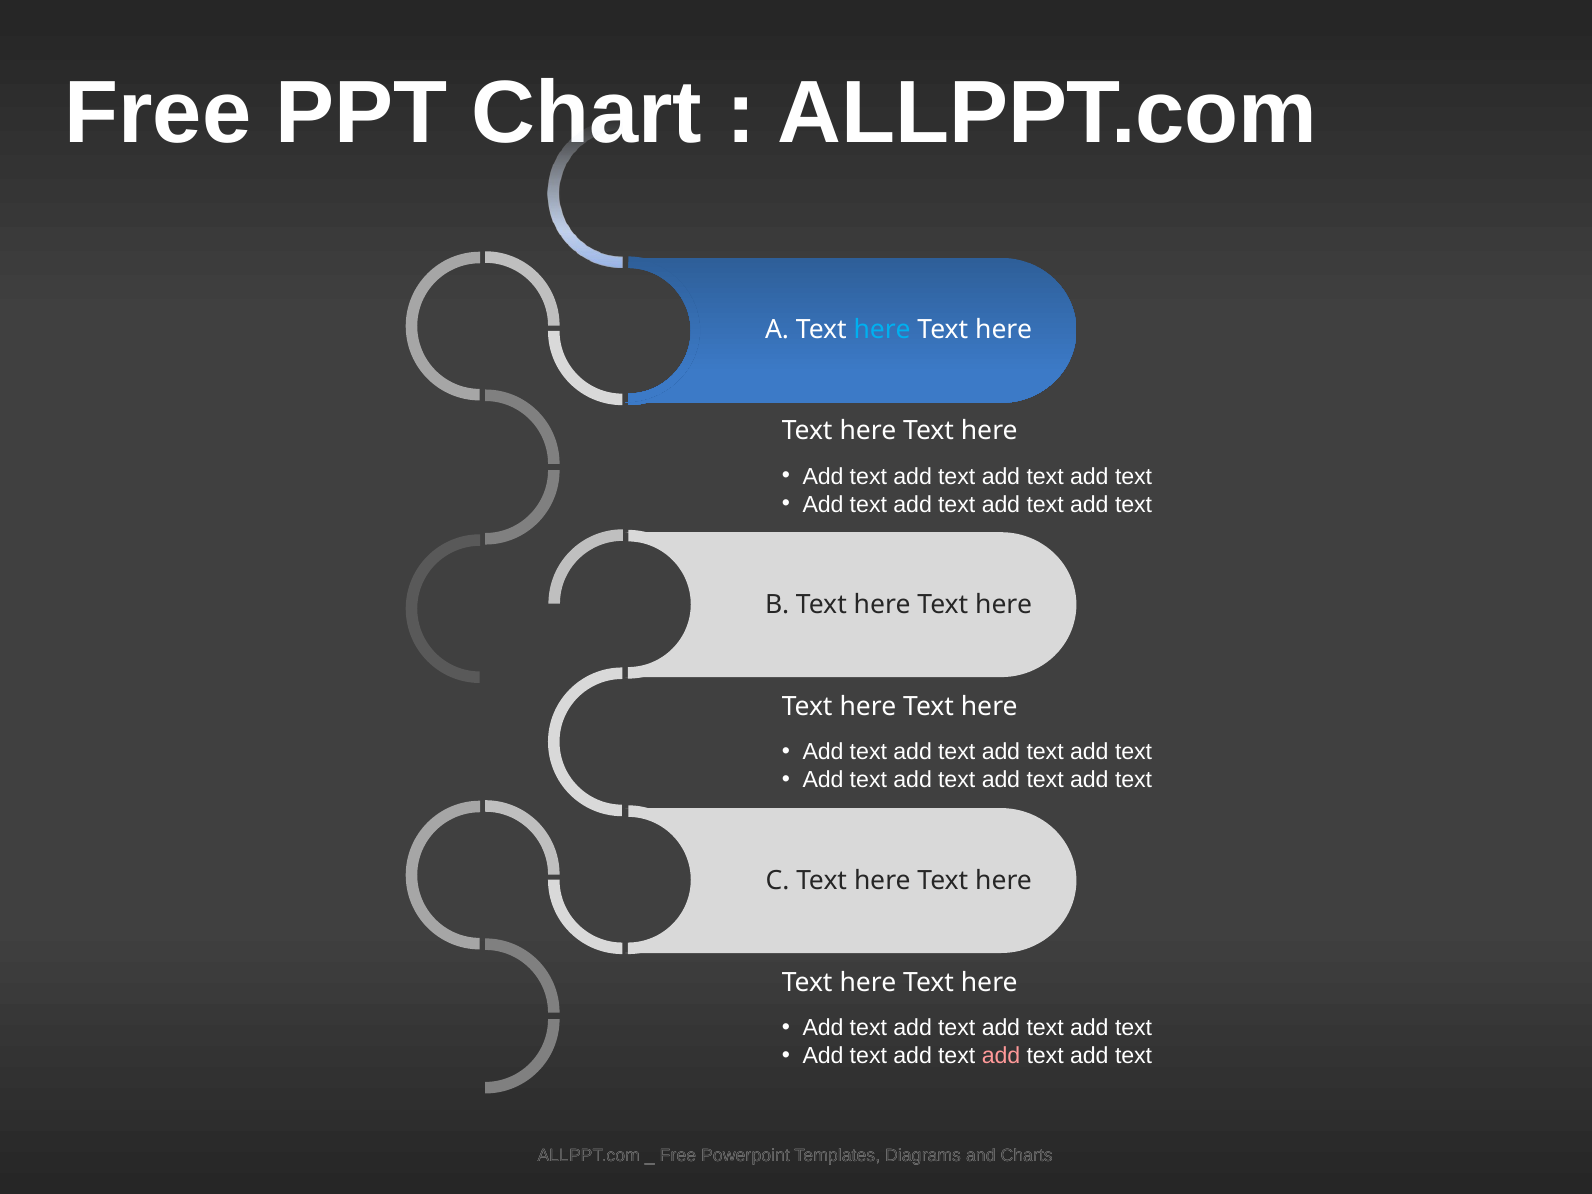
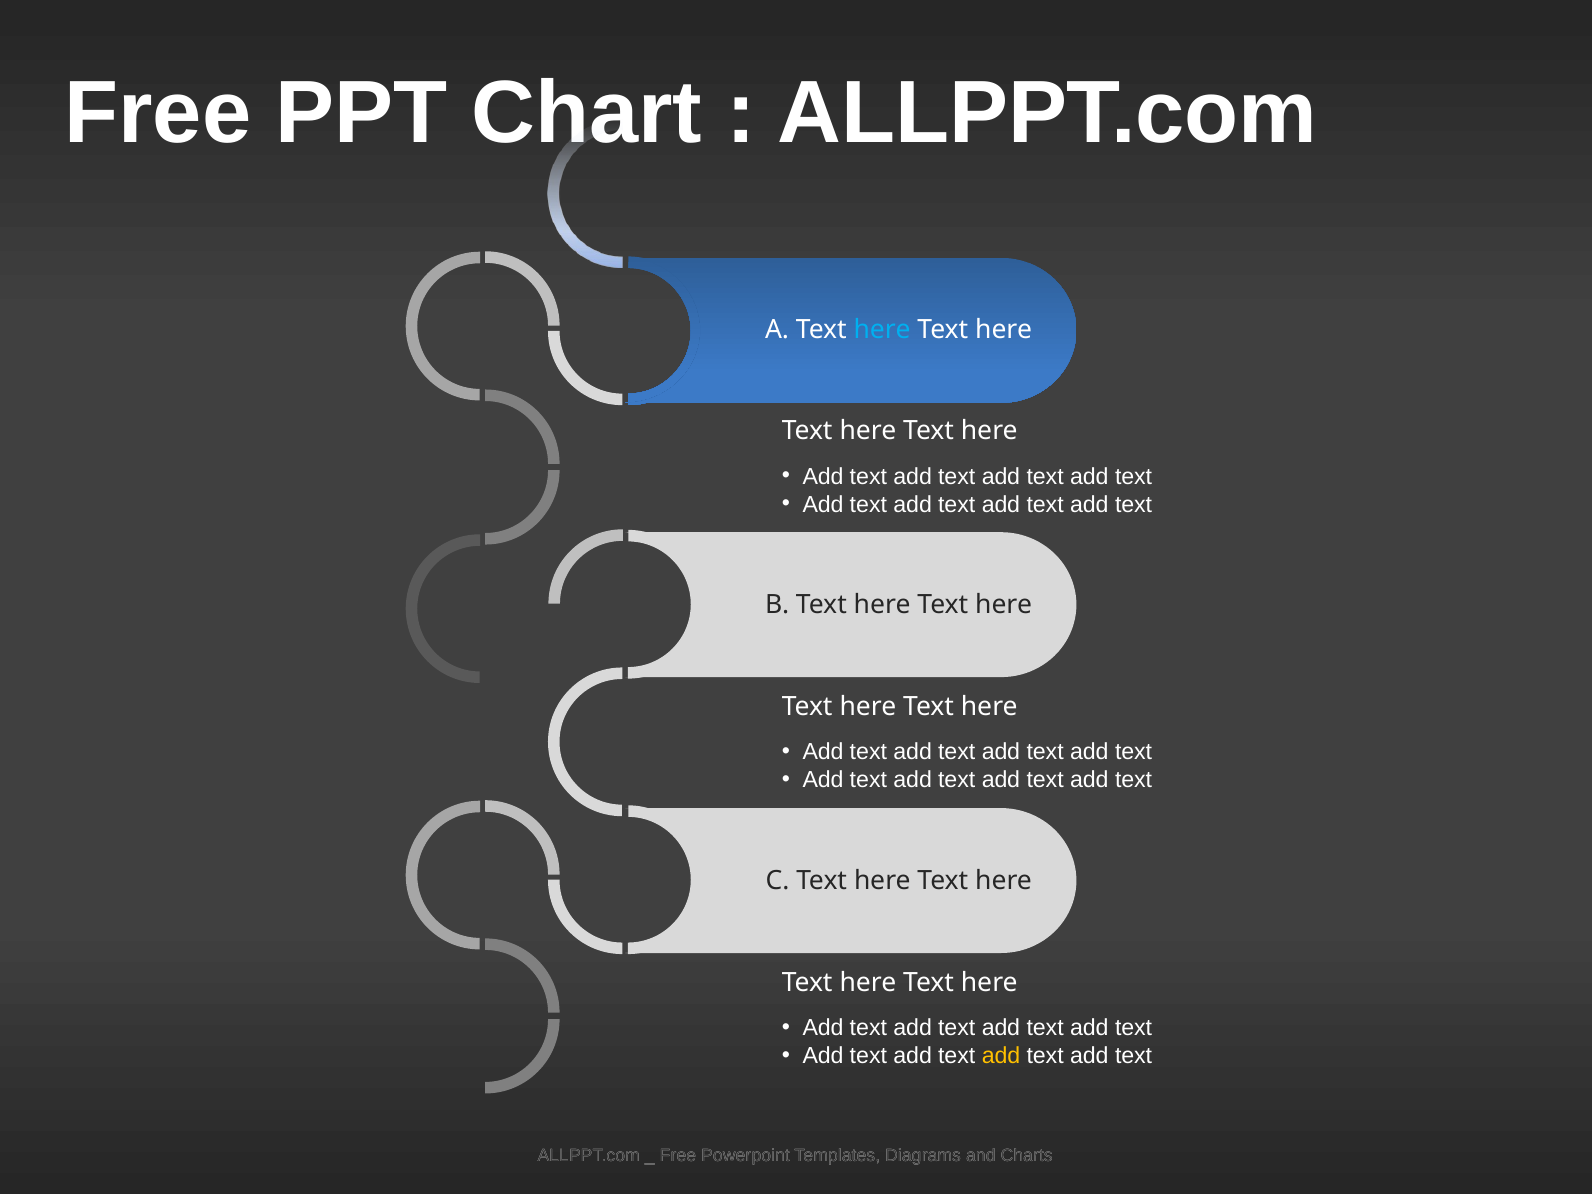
add colour: pink -> yellow (1001, 1056)
